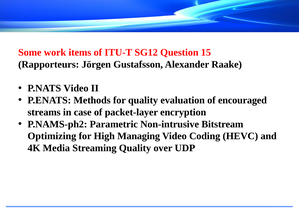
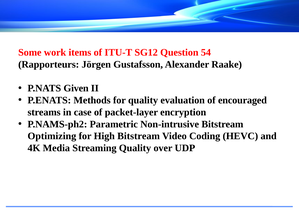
15: 15 -> 54 (206, 53)
P.NATS Video: Video -> Given (76, 88)
High Managing: Managing -> Bitstream (139, 136)
